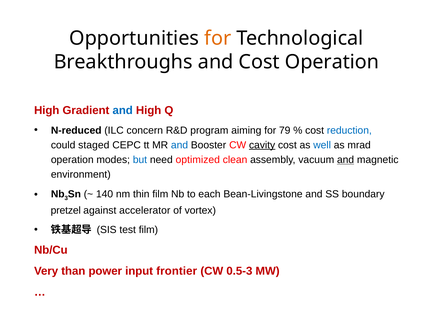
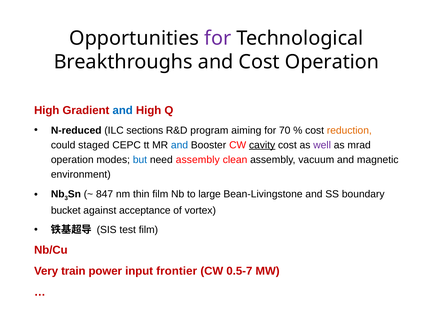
for colour: orange -> purple (218, 38)
concern: concern -> sections (145, 130)
79: 79 -> 70 (285, 130)
reduction colour: blue -> orange (349, 130)
well colour: blue -> purple (322, 145)
need optimized: optimized -> assembly (198, 160)
and underline: present -> none (346, 160)
140: 140 -> 847 (105, 194)
each: each -> large (210, 194)
pretzel: pretzel -> bucket (66, 210)
accelerator: accelerator -> acceptance (145, 210)
than: than -> train (73, 271)
0.5-3: 0.5-3 -> 0.5-7 (239, 271)
